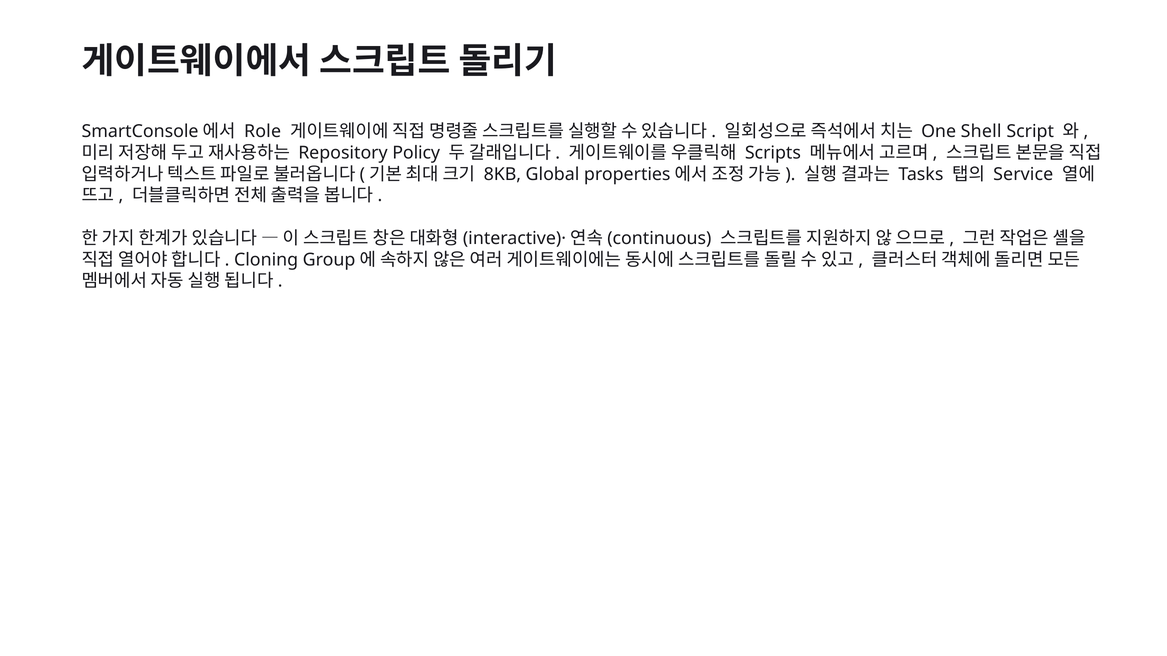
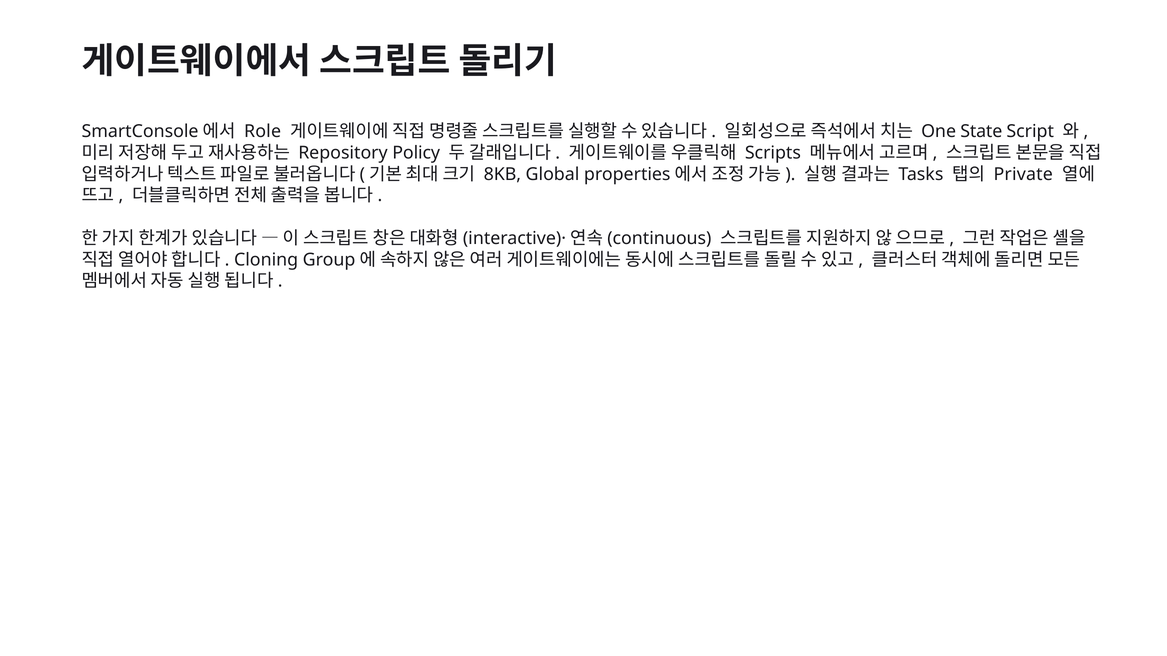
Shell: Shell -> State (981, 131)
Service: Service -> Private (1023, 174)
